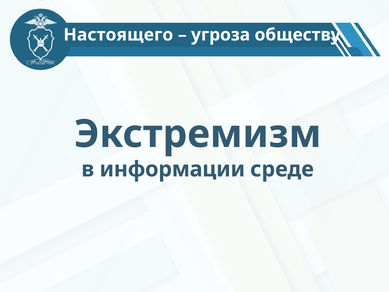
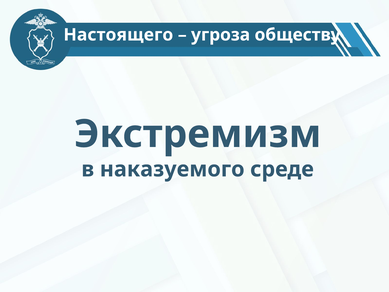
информации: информации -> наказуемого (172, 169)
